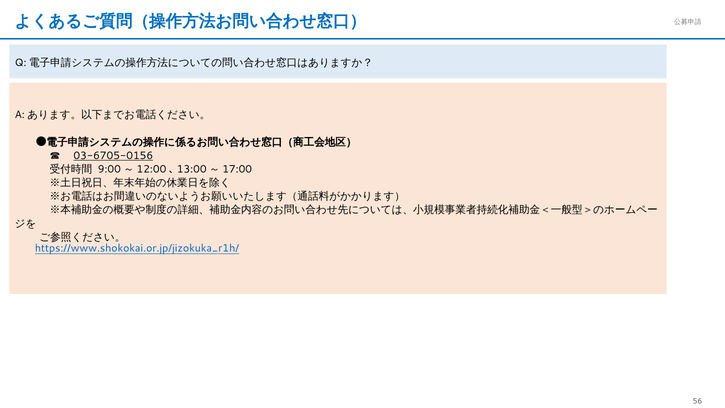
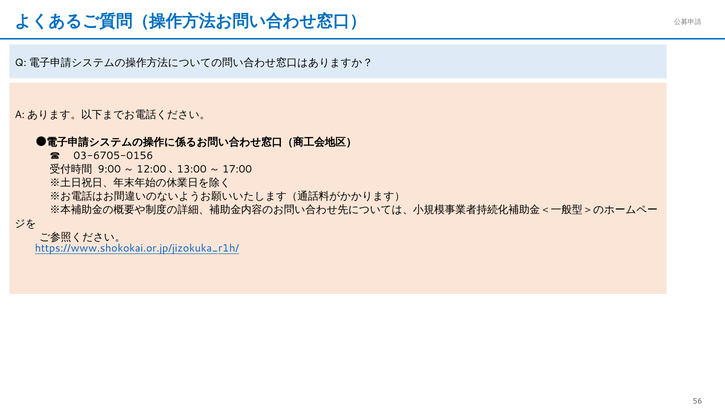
03-6705-0156 underline: present -> none (113, 155)
